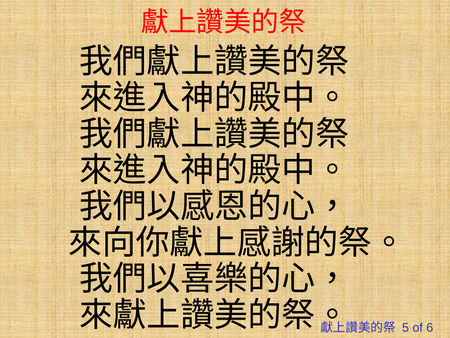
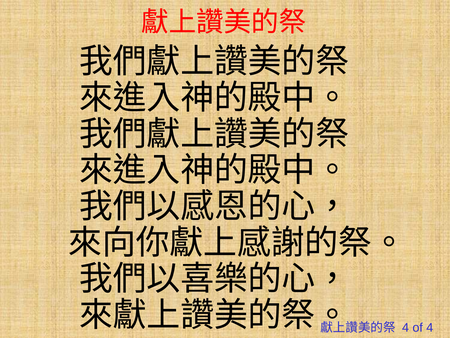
5: 5 -> 4 (406, 327)
of 6: 6 -> 4 (430, 327)
